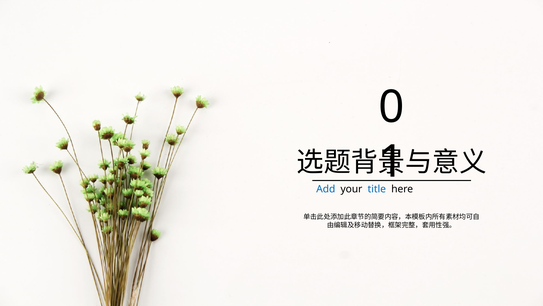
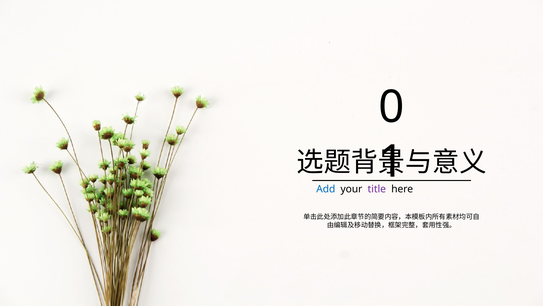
title colour: blue -> purple (377, 189)
